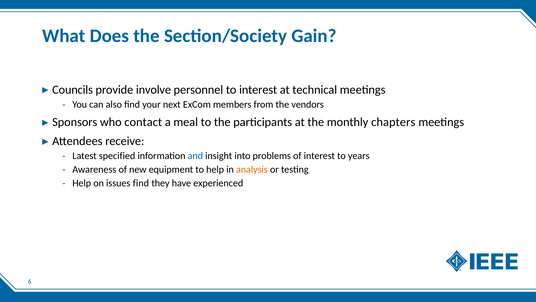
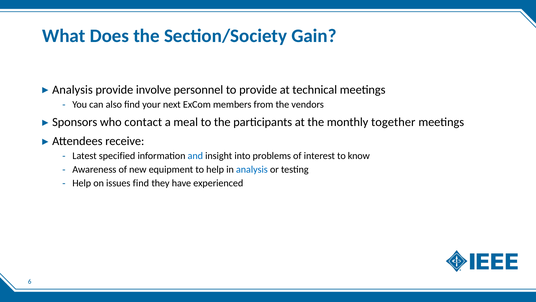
Councils: Councils -> Analysis (72, 89)
to interest: interest -> provide (258, 89)
chapters: chapters -> together (393, 122)
years: years -> know (359, 156)
analysis colour: orange -> blue (252, 169)
